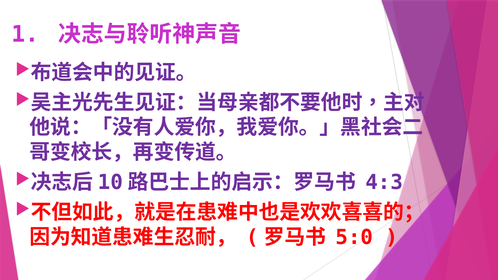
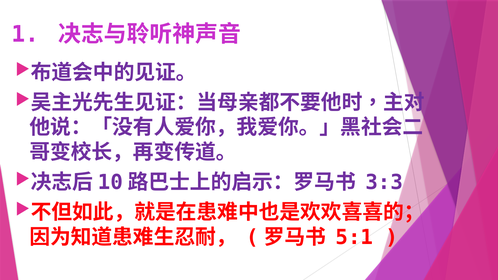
4:3: 4:3 -> 3:3 (384, 182)
5:0: 5:0 -> 5:1 (354, 237)
